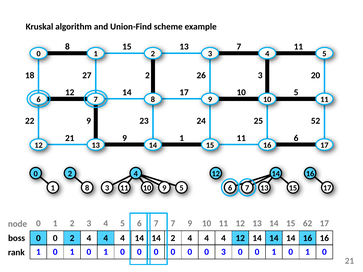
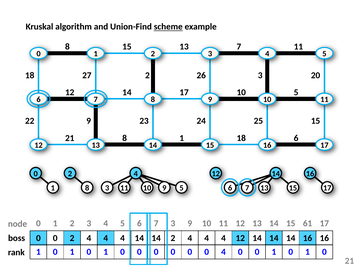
scheme underline: none -> present (168, 27)
24 52: 52 -> 15 (316, 121)
21 9: 9 -> 8 (125, 138)
11: 11 -> 18 (241, 138)
7 7: 7 -> 3 (173, 224)
62: 62 -> 61 (308, 224)
0 3: 3 -> 4 (223, 252)
